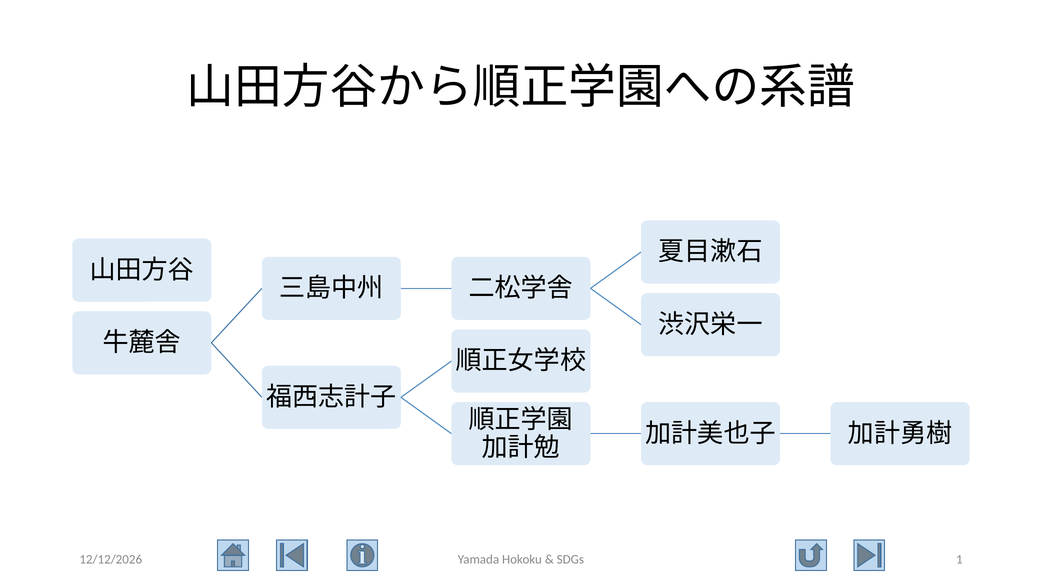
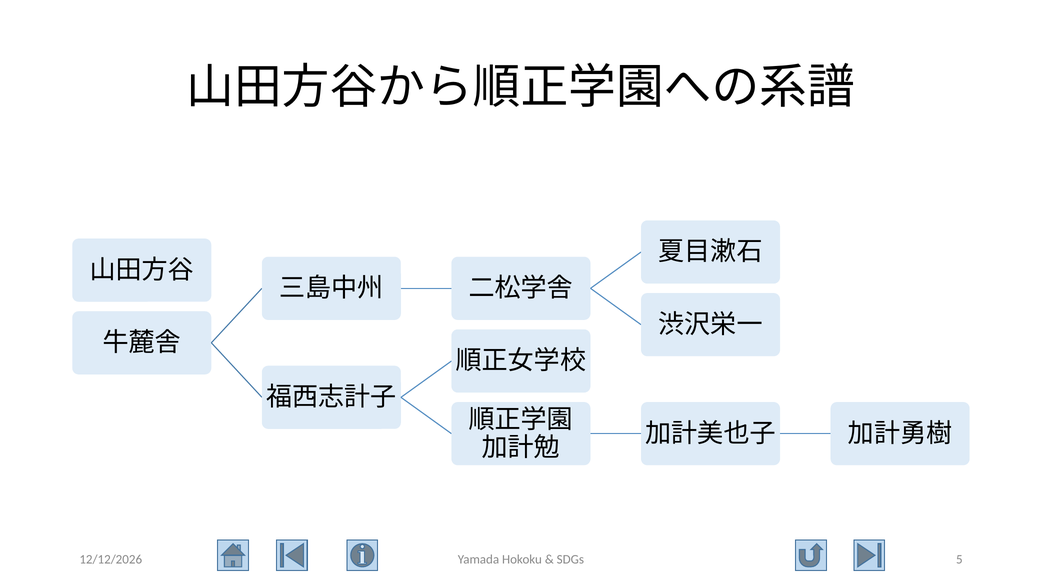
1: 1 -> 5 (959, 560)
